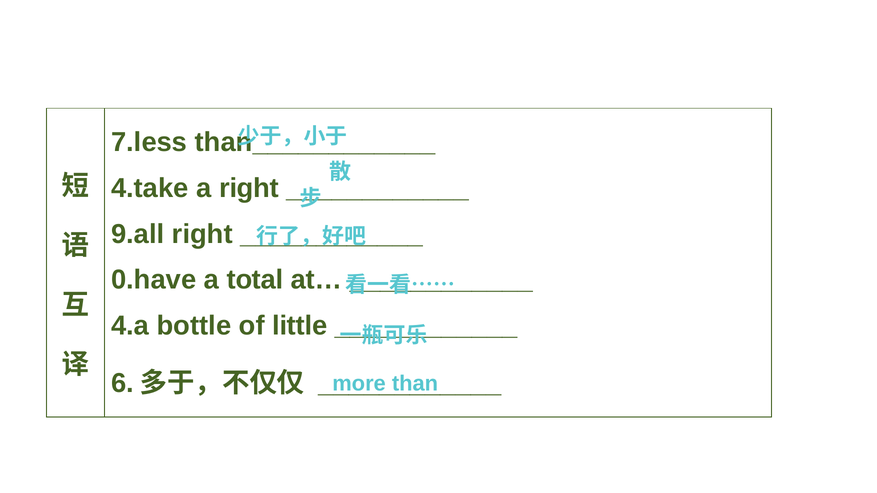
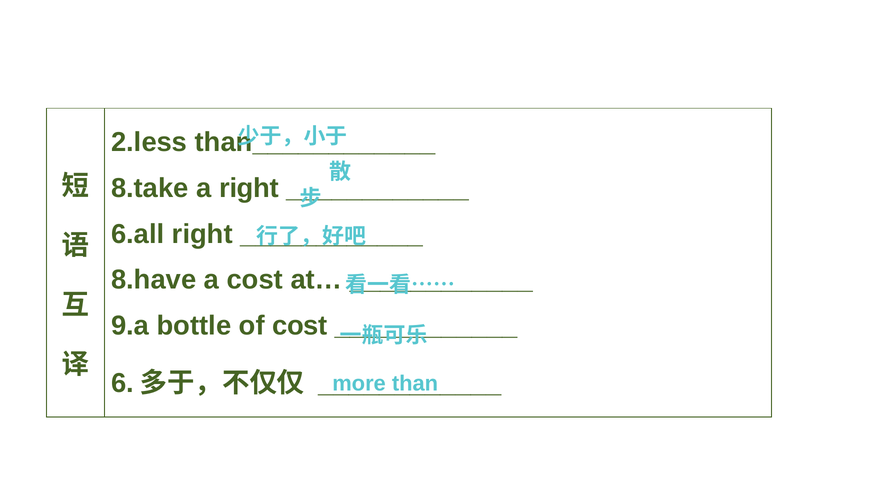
7.less: 7.less -> 2.less (149, 143)
4.take: 4.take -> 8.take (150, 188)
9.all: 9.all -> 6.all (138, 234)
0.have: 0.have -> 8.have (154, 280)
a total: total -> cost (255, 280)
4.a: 4.a -> 9.a (130, 326)
of little: little -> cost (300, 326)
